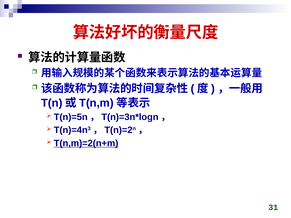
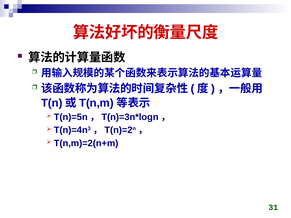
T(n,m)=2(n+m underline: present -> none (86, 143)
